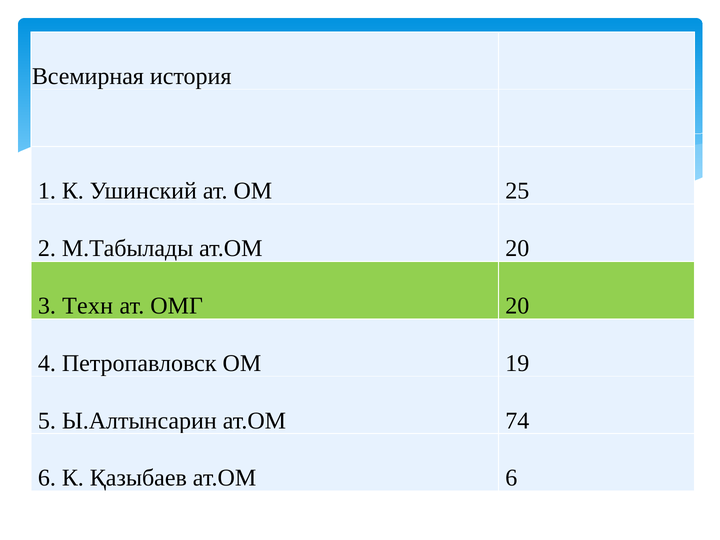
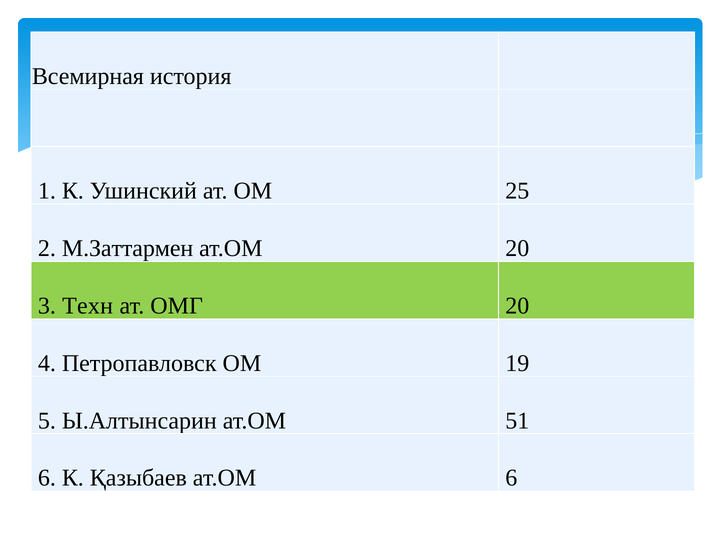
М.Табылады: М.Табылады -> М.Заттармен (128, 248)
74: 74 -> 51 (517, 421)
